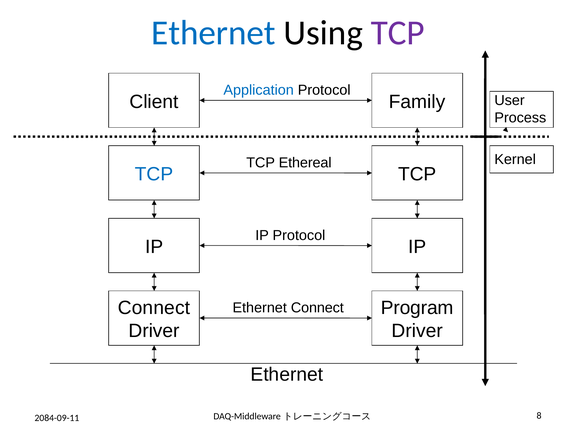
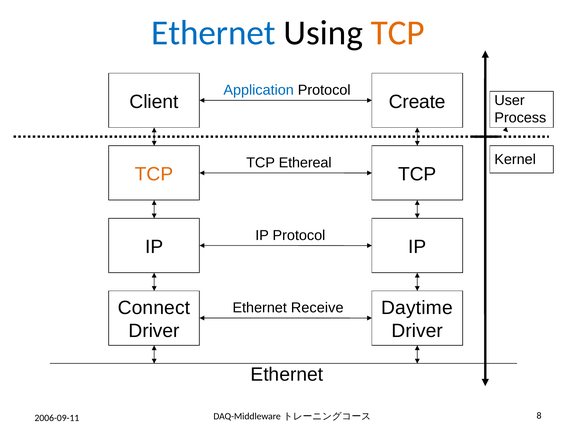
TCP colour: purple -> orange (398, 33)
Family: Family -> Create (417, 102)
TCP colour: blue -> orange (154, 174)
Program: Program -> Daytime (417, 308)
Ethernet Connect: Connect -> Receive (317, 308)
2084-09-11: 2084-09-11 -> 2006-09-11 (57, 418)
